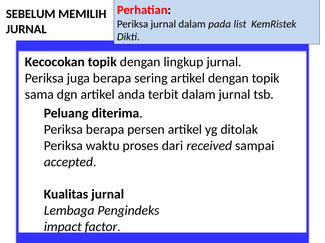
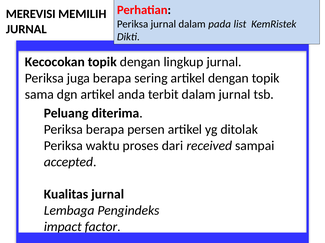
SEBELUM: SEBELUM -> MEREVISI (31, 14)
